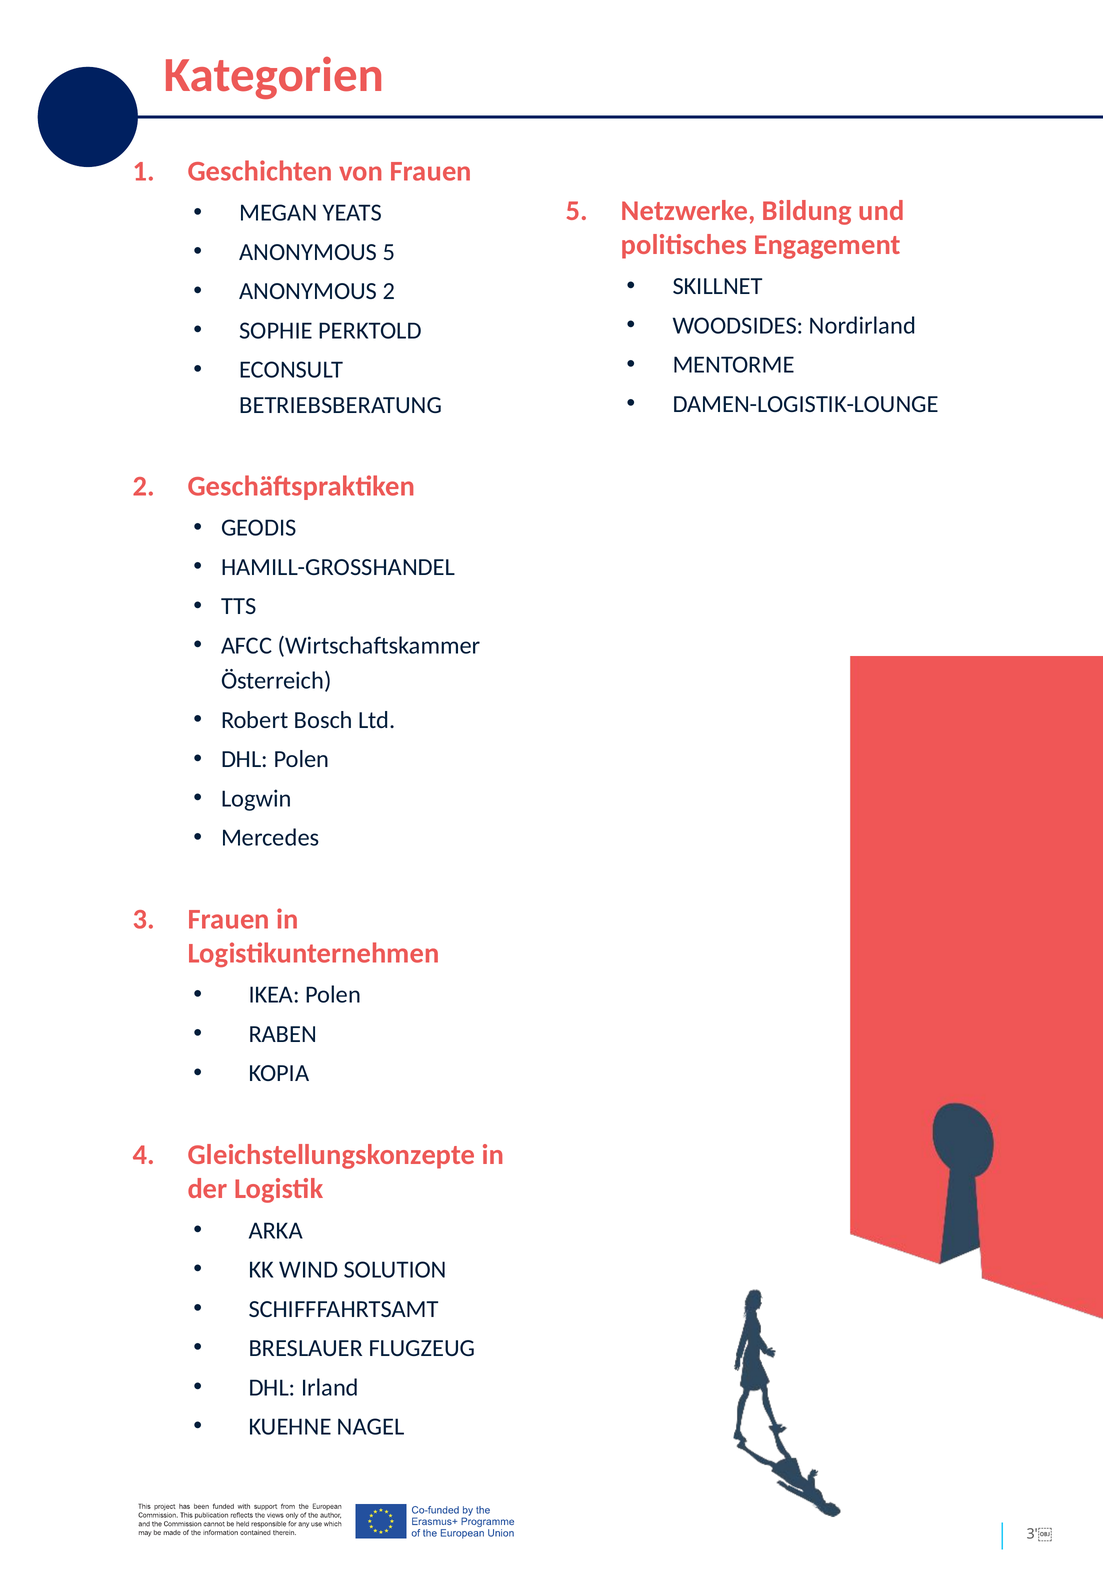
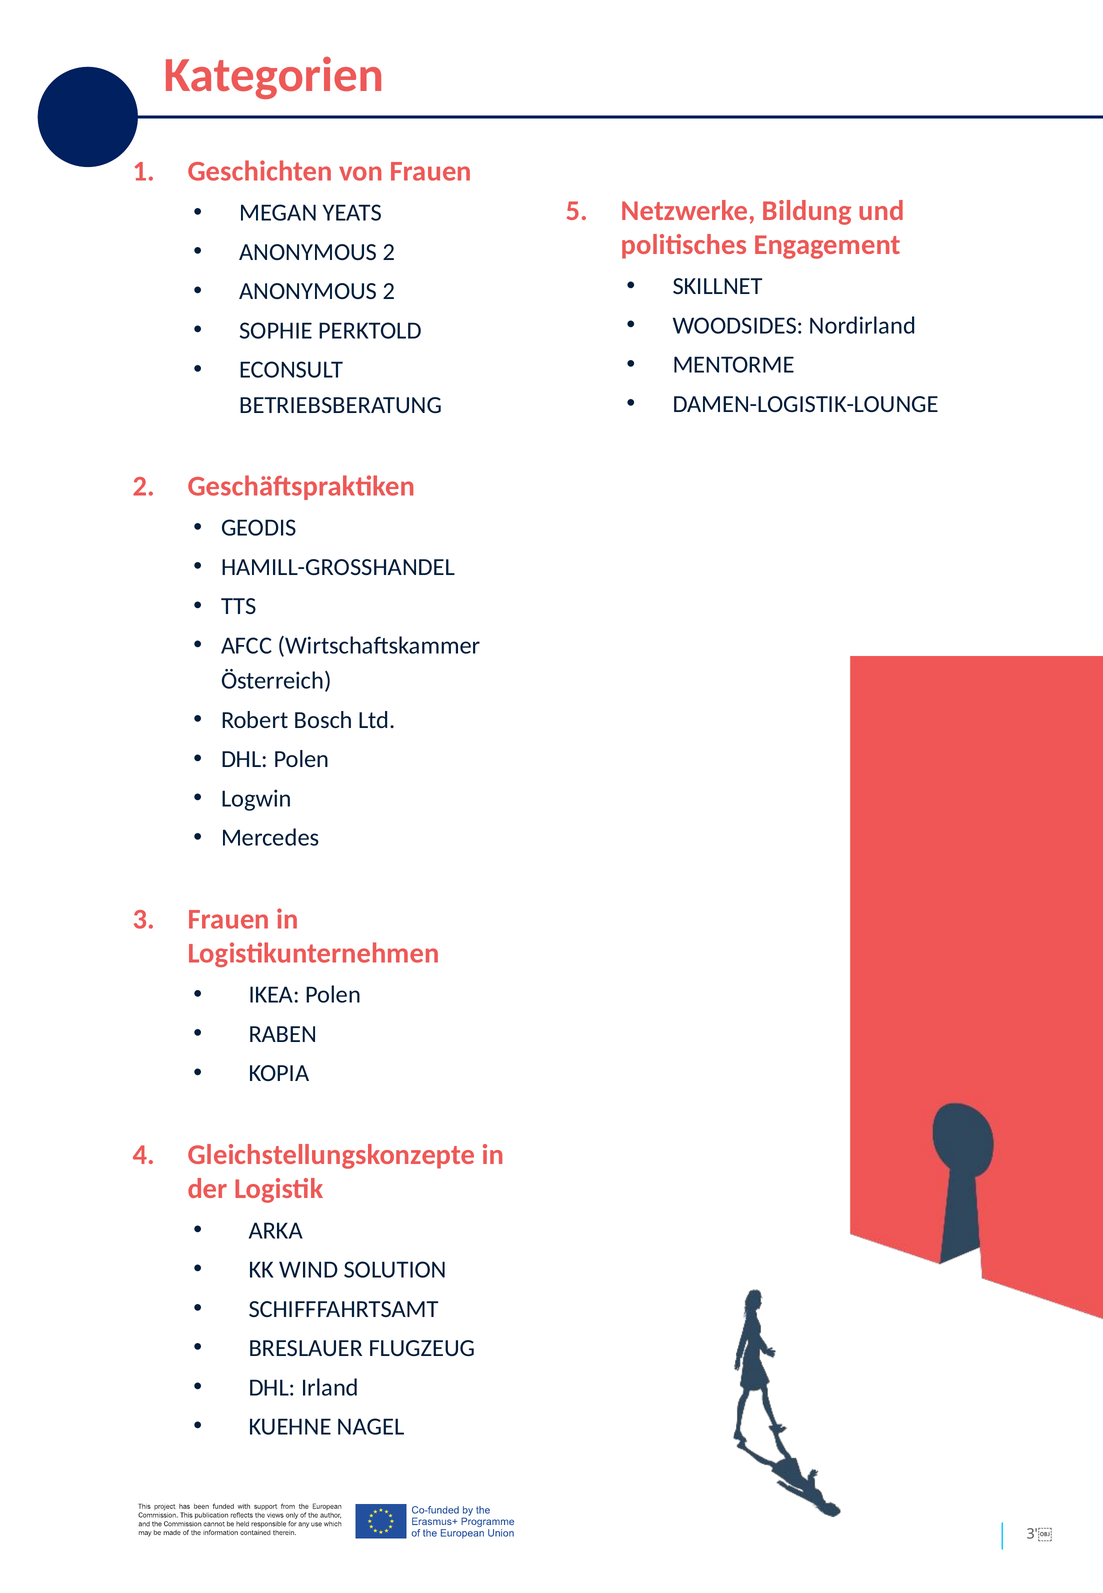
5: 5 -> 2 (389, 252)
